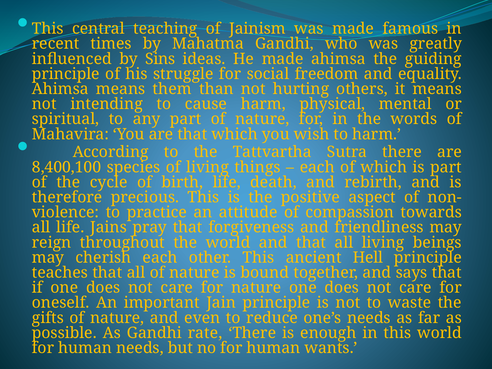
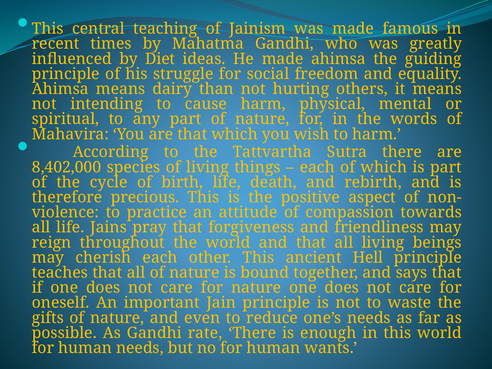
Sins: Sins -> Diet (160, 59)
them: them -> dairy (172, 89)
8,400,100: 8,400,100 -> 8,402,000 (67, 167)
